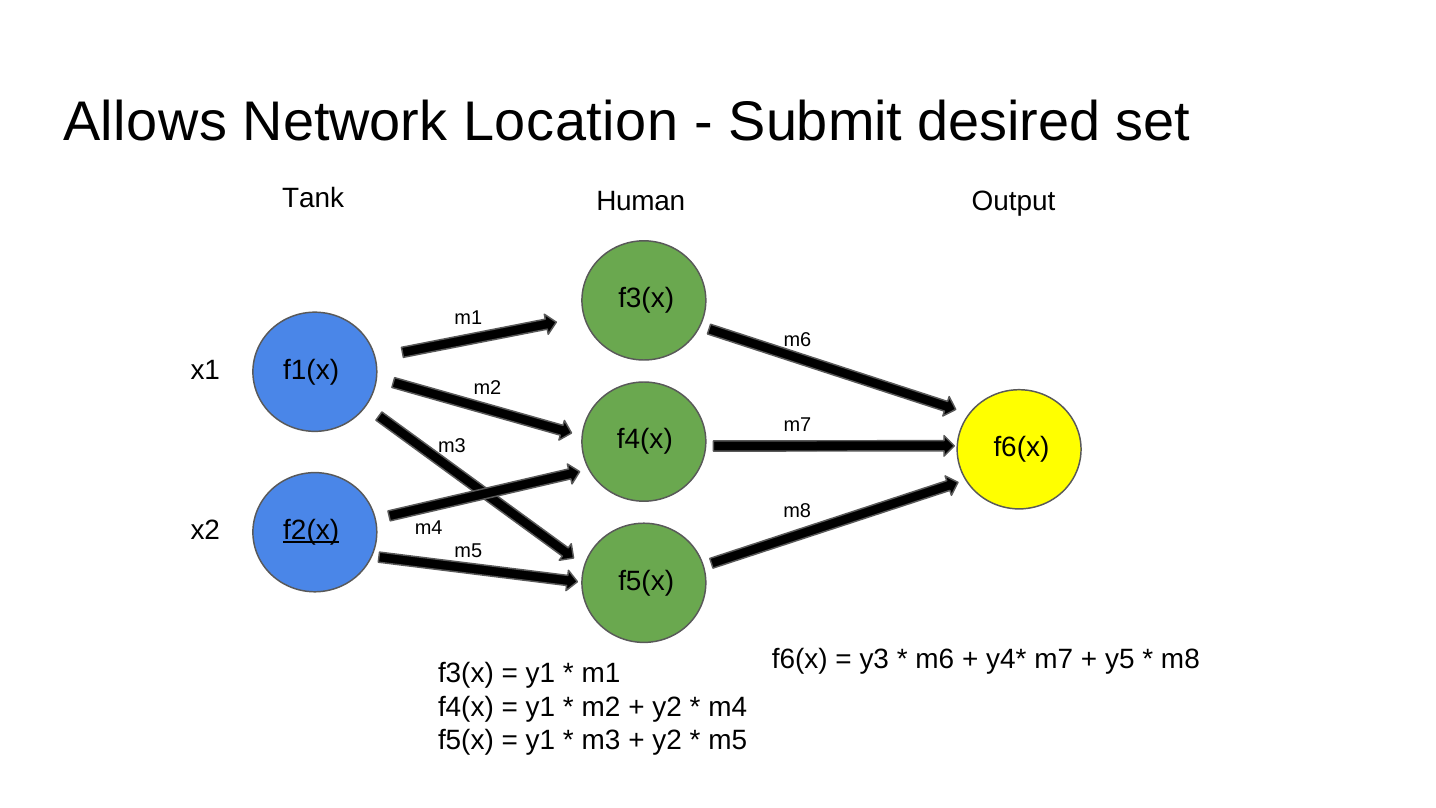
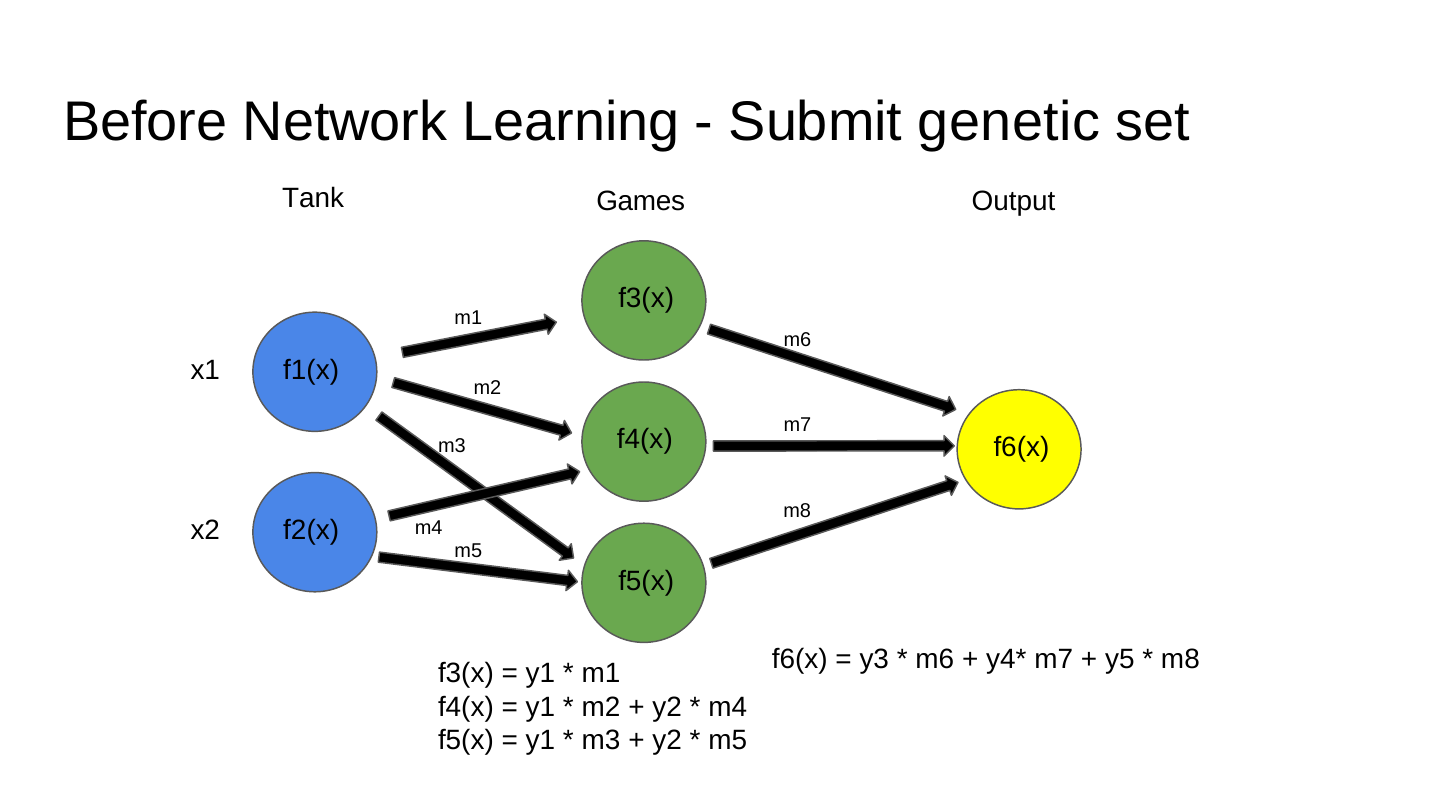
Allows: Allows -> Before (145, 122)
Location: Location -> Learning (571, 122)
desired: desired -> genetic (1009, 122)
Human: Human -> Games (641, 201)
f2(x underline: present -> none (311, 530)
